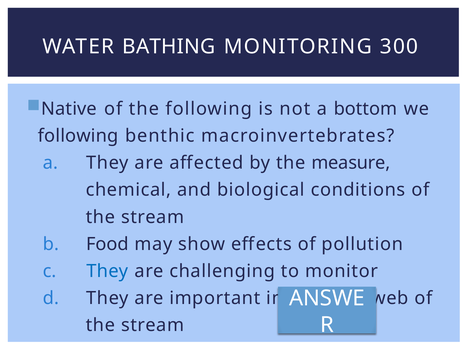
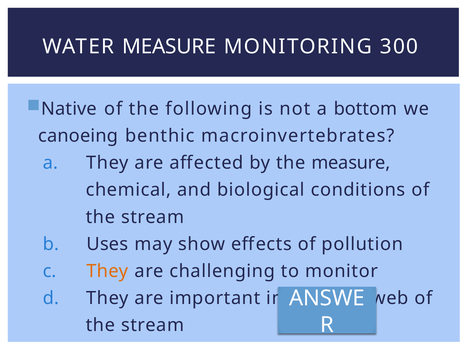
WATER BATHING: BATHING -> MEASURE (169, 47)
following: following -> canoeing (78, 136)
Food: Food -> Uses (107, 244)
They colour: blue -> orange (107, 271)
